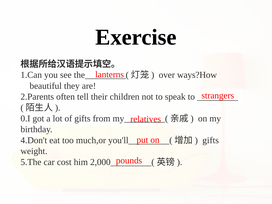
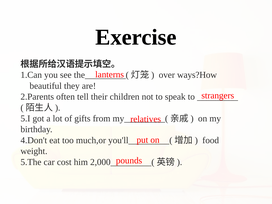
0.I: 0.I -> 5.I (25, 119)
gifts: gifts -> food (211, 140)
